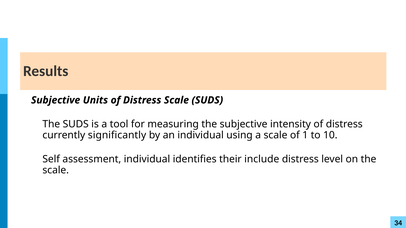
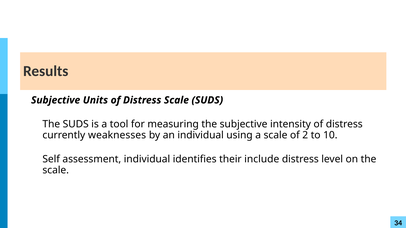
significantly: significantly -> weaknesses (117, 135)
1: 1 -> 2 (305, 135)
